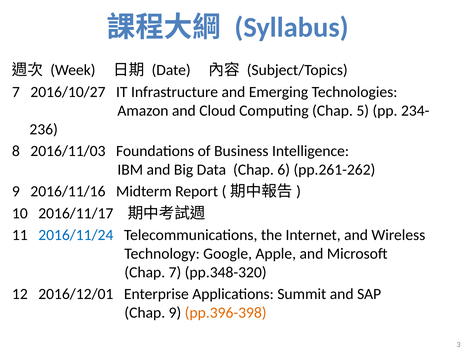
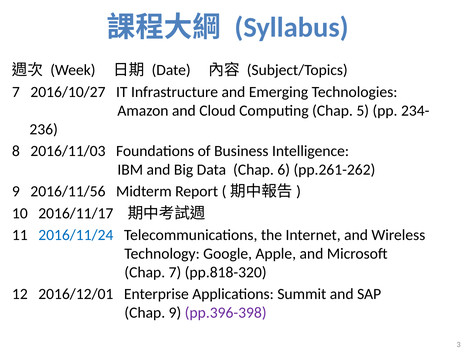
2016/11/16: 2016/11/16 -> 2016/11/56 (68, 192)
pp.348-320: pp.348-320 -> pp.818-320 (226, 273)
pp.396-398 colour: orange -> purple (226, 313)
